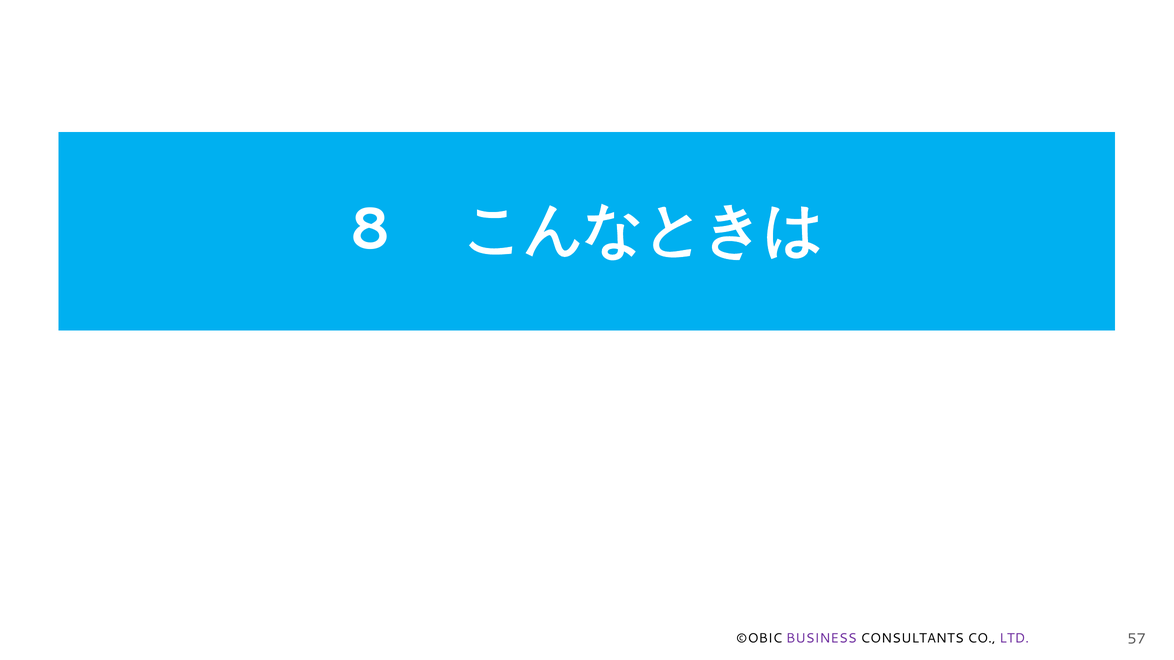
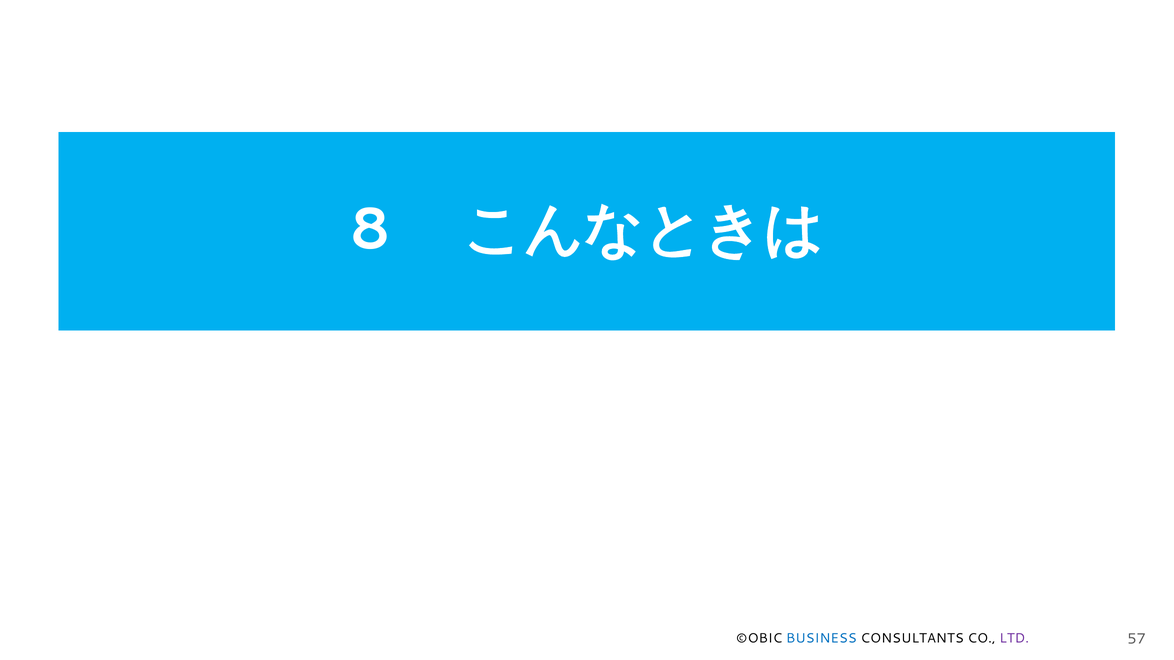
BUSINESS colour: purple -> blue (821, 639)
